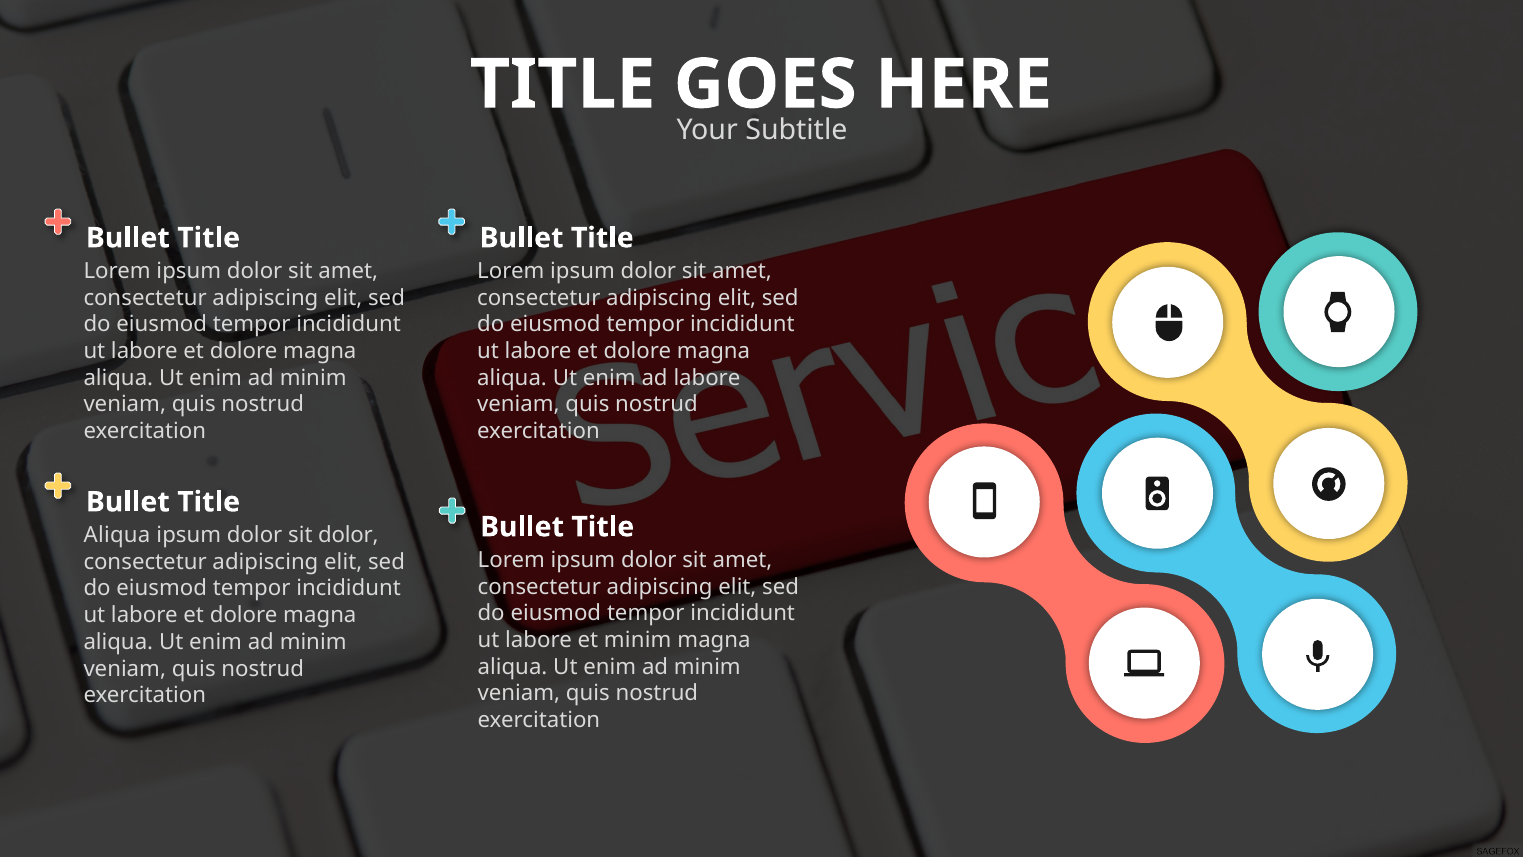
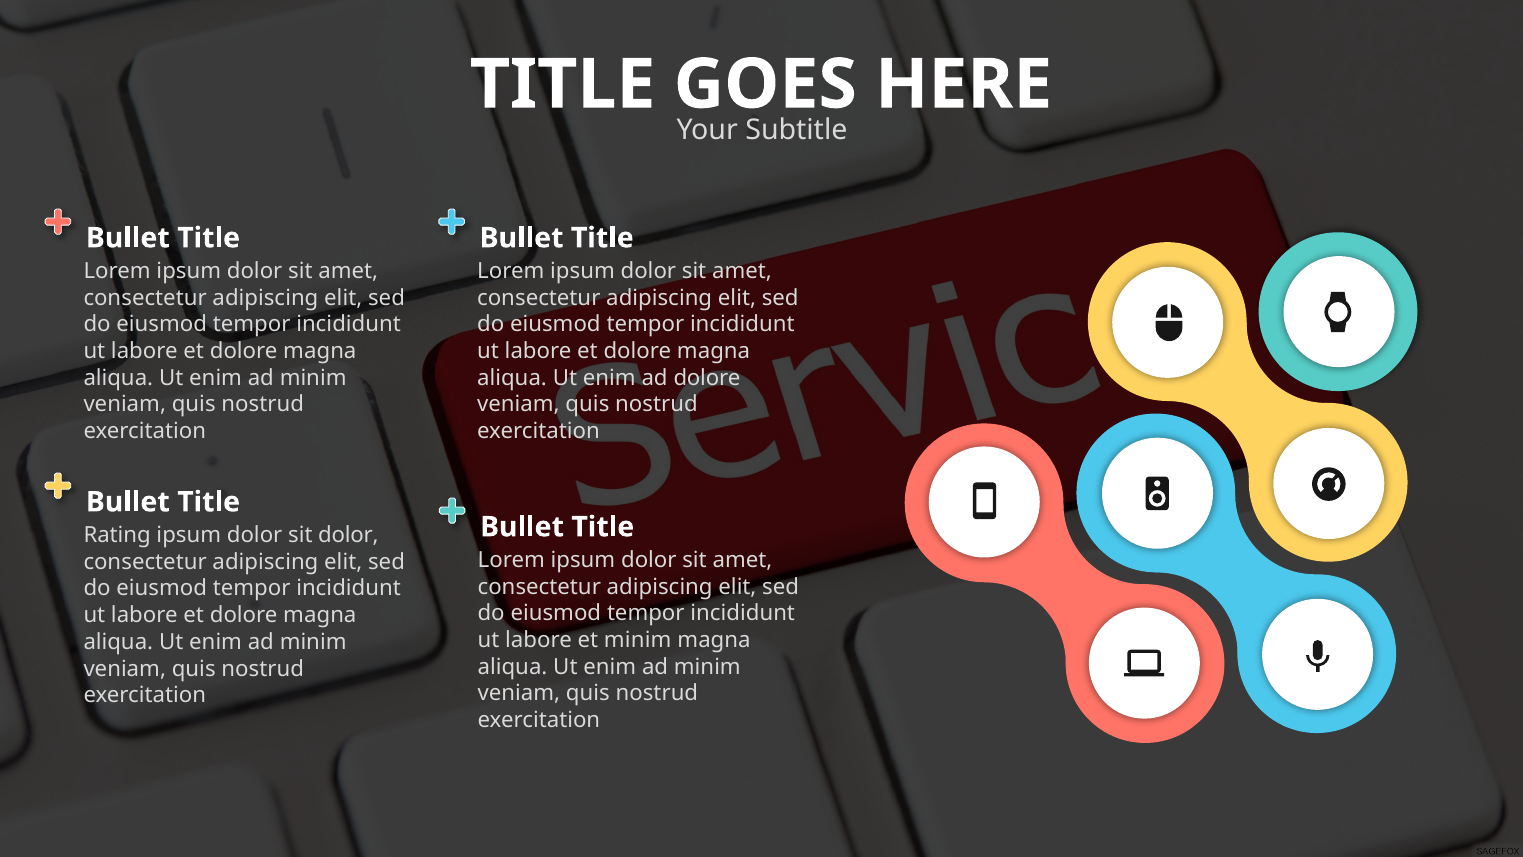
ad labore: labore -> dolore (707, 378)
Aliqua: Aliqua -> Rating (117, 535)
